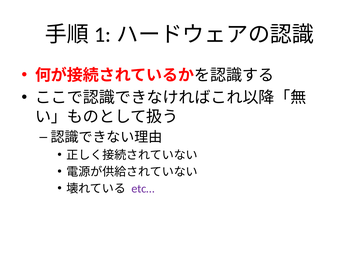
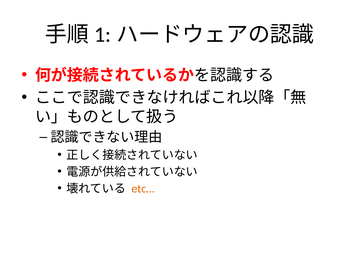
etc… colour: purple -> orange (143, 189)
